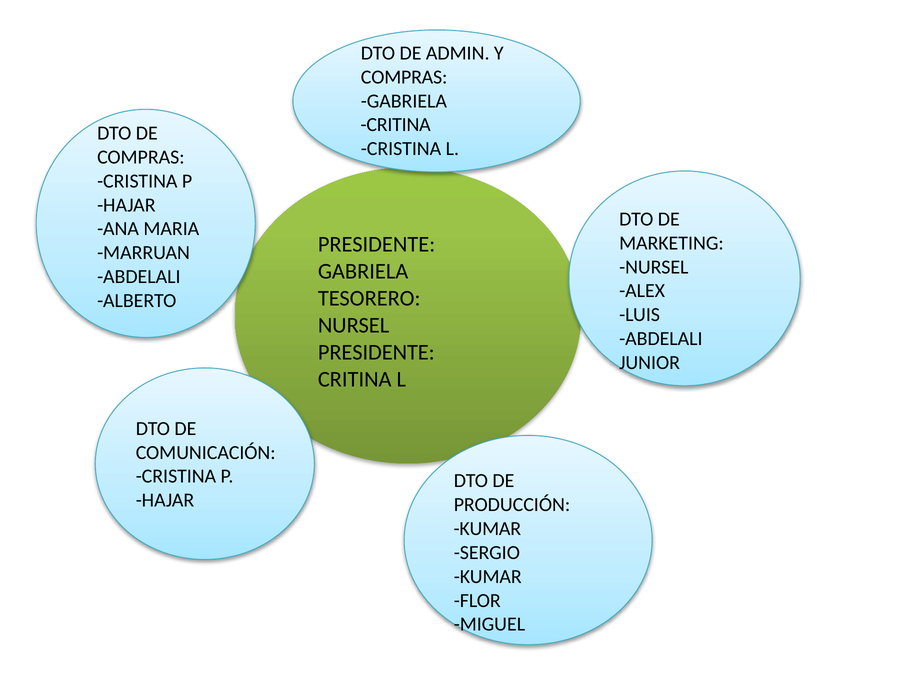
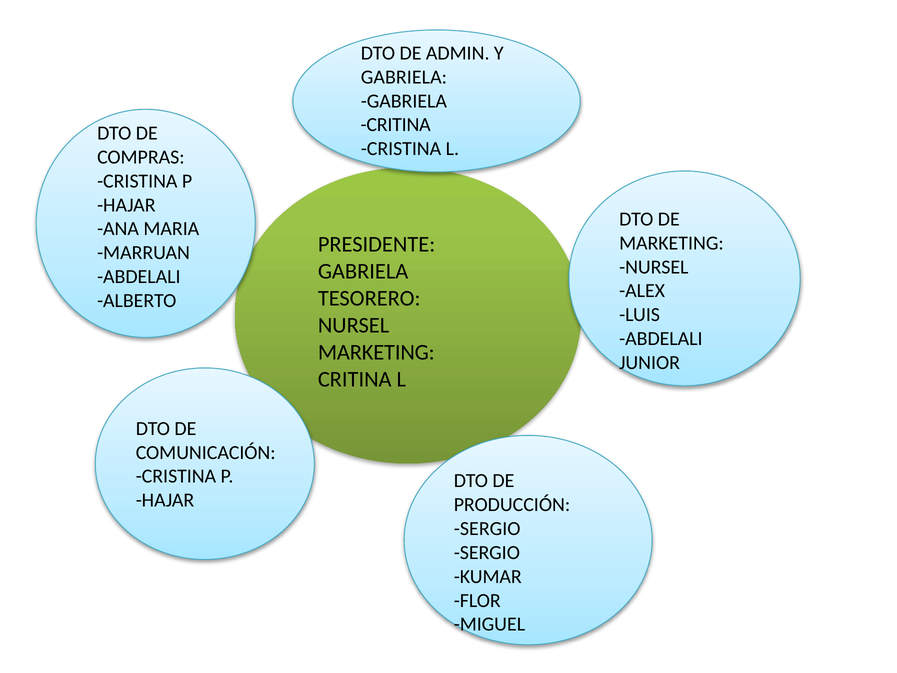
COMPRAS: COMPRAS -> GABRIELA (404, 77)
PRESIDENTE: PRESIDENTE -> MARKETING (376, 352)
KUMAR: KUMAR -> SERGIO (487, 528)
